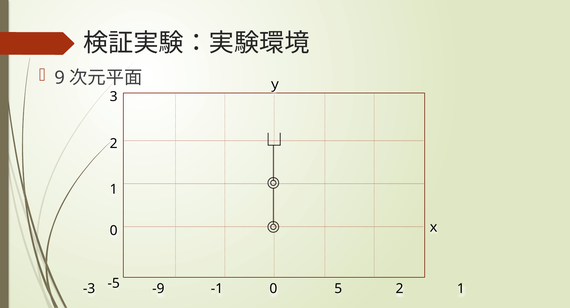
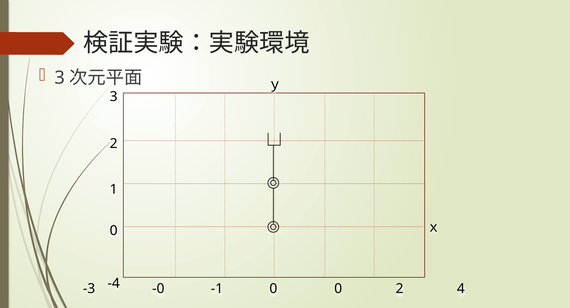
9: 9 -> 3 (60, 78)
-5: -5 -> -4 (114, 284)
-9: -9 -> -0 (158, 289)
0 5: 5 -> 0 (338, 289)
1: 1 -> 4 (461, 289)
